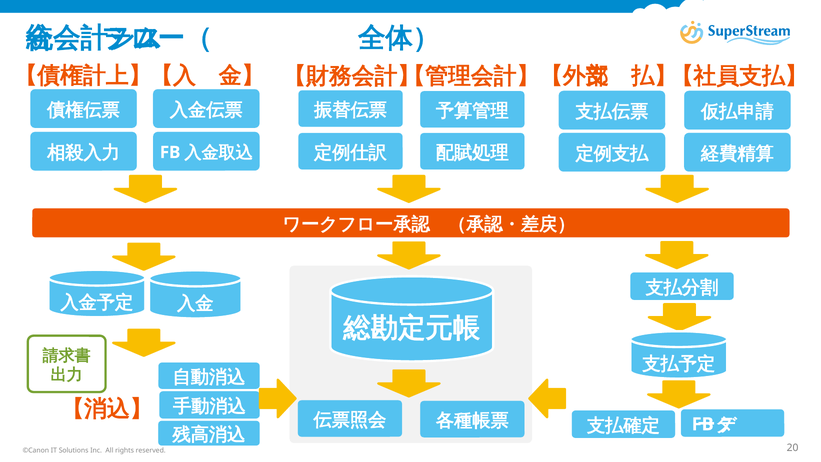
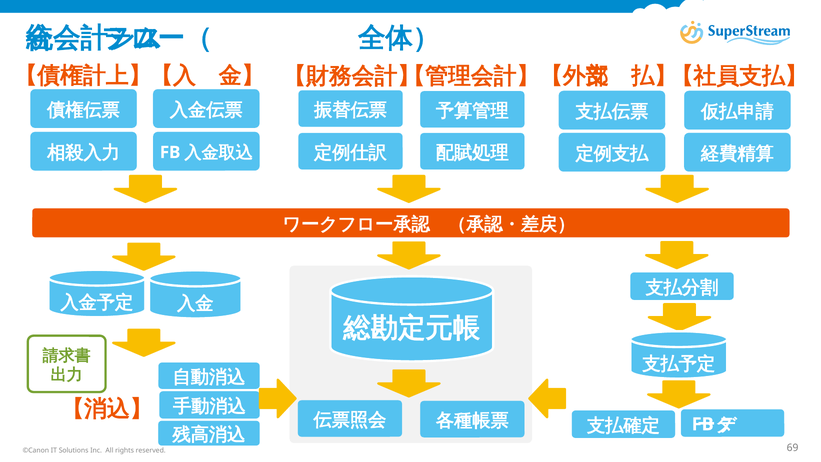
20: 20 -> 69 (793, 448)
